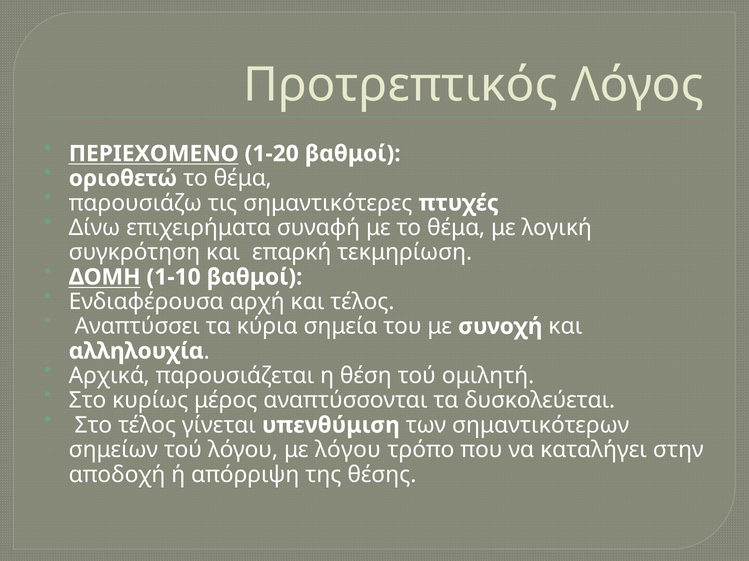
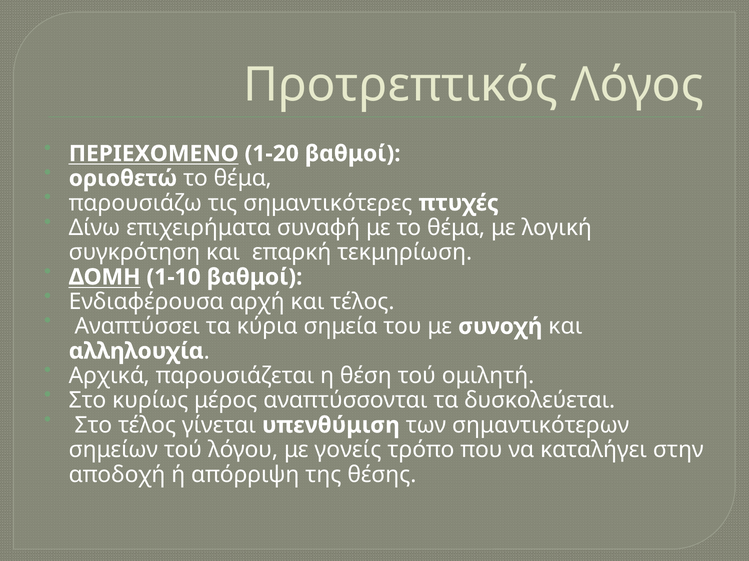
με λόγου: λόγου -> γονείς (348, 450)
